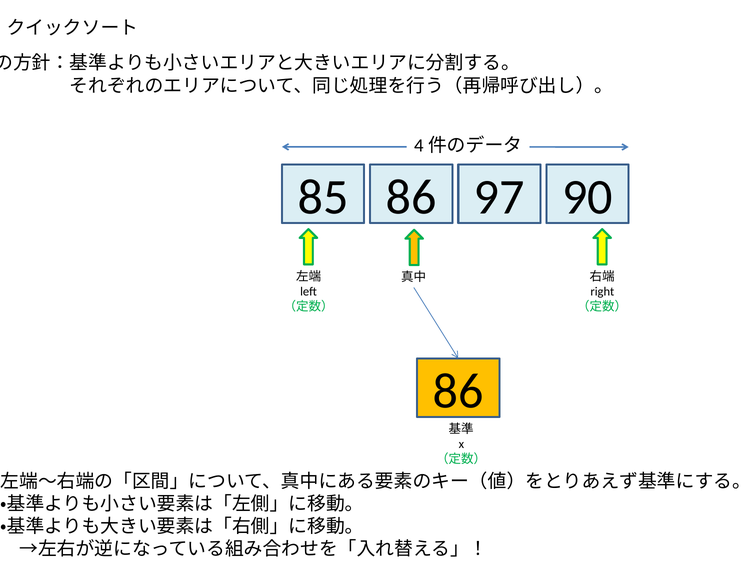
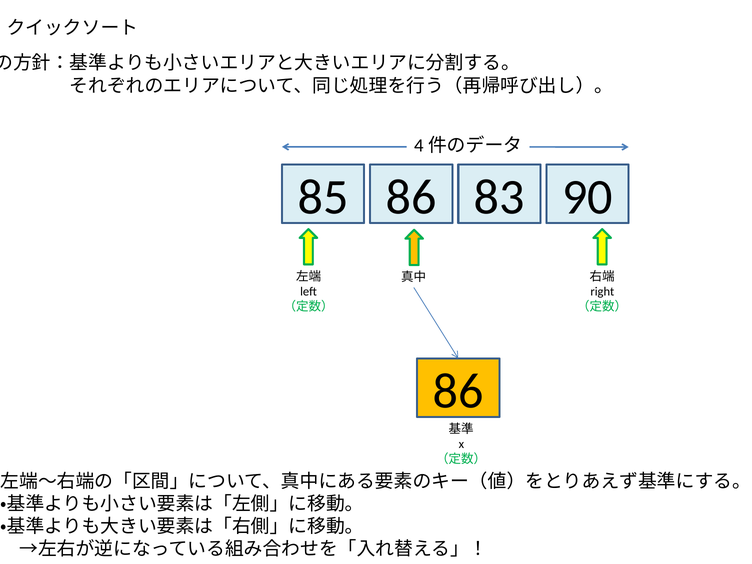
97: 97 -> 83 (499, 197)
